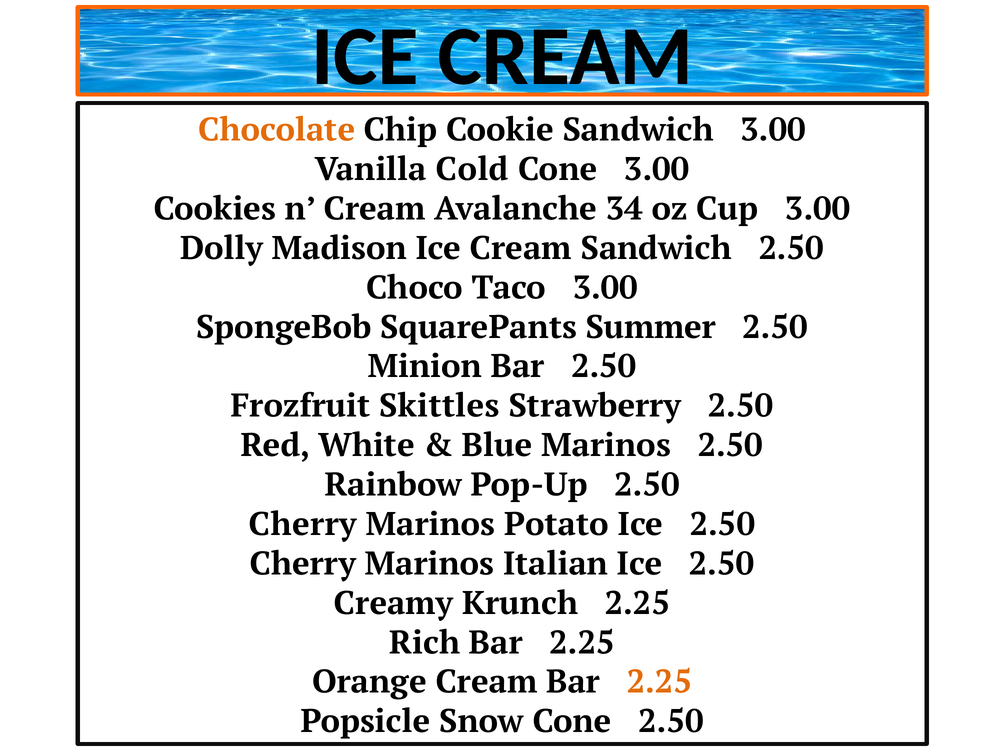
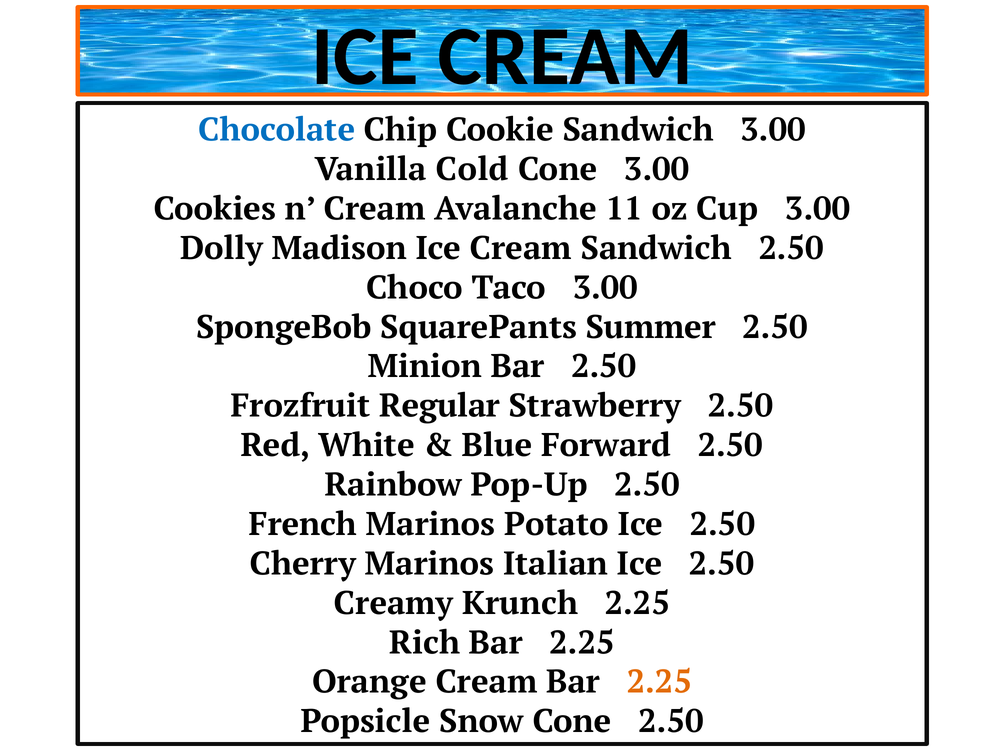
Chocolate colour: orange -> blue (277, 130)
34: 34 -> 11 (624, 209)
Skittles: Skittles -> Regular (440, 406)
Blue Marinos: Marinos -> Forward (606, 446)
Cherry: Cherry -> French (303, 525)
